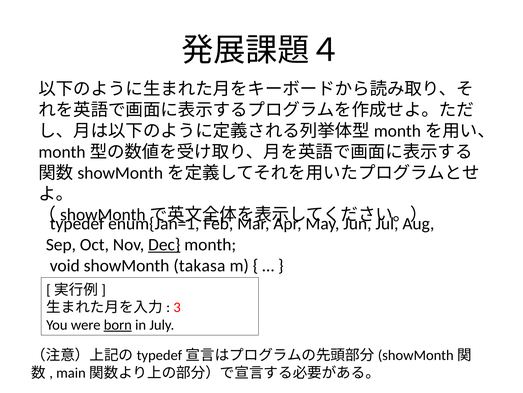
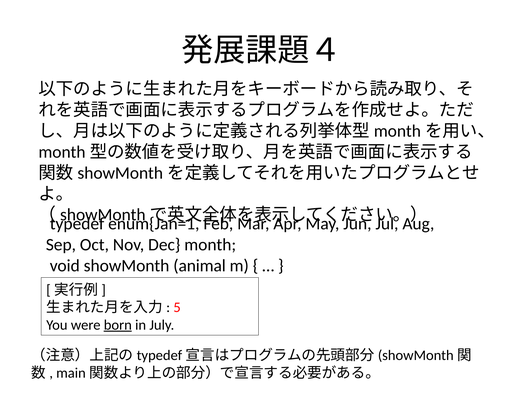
Dec underline: present -> none (164, 244)
takasa: takasa -> animal (200, 265)
3: 3 -> 5 (177, 307)
